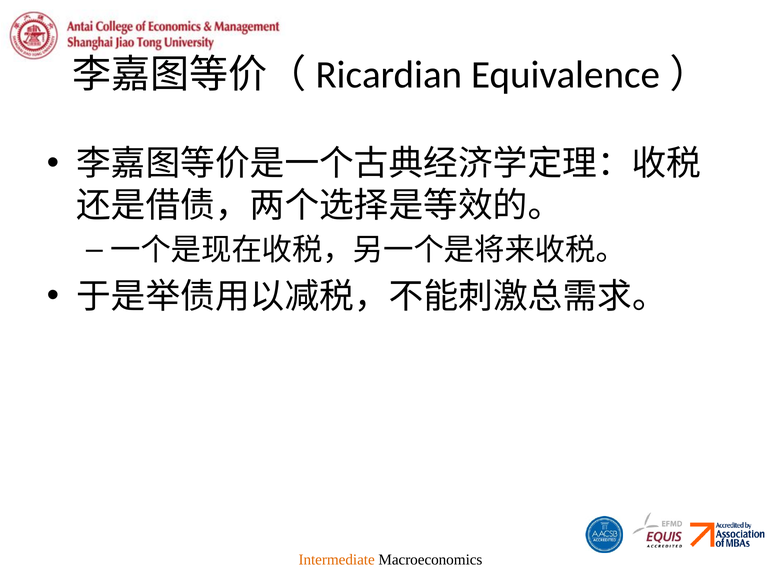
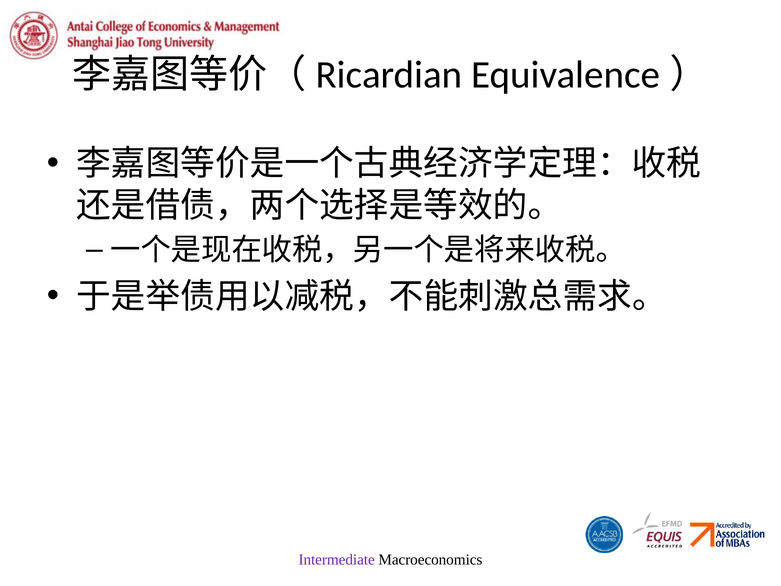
Intermediate colour: orange -> purple (337, 560)
